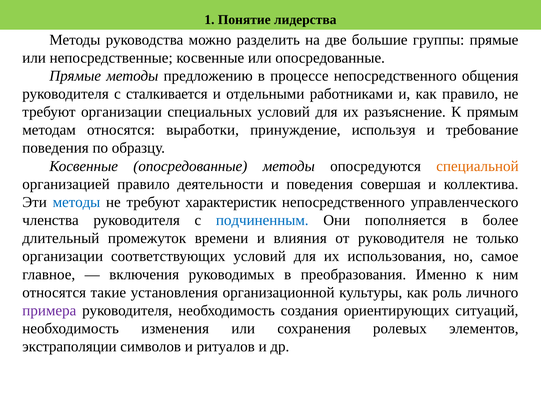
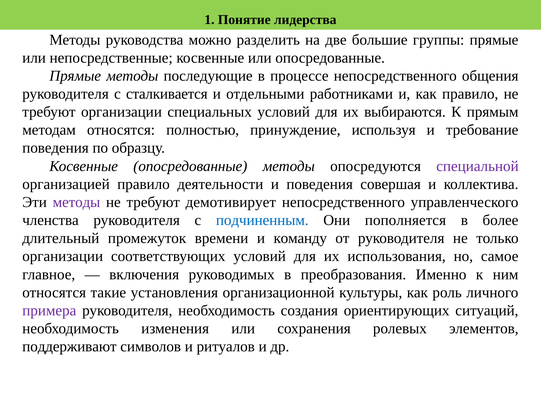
предложению: предложению -> последующие (208, 76)
разъяснение: разъяснение -> выбираются (405, 112)
выработки: выработки -> полностью (203, 130)
специальной colour: orange -> purple (477, 166)
методы colour: blue -> purple (76, 202)
характеристик: характеристик -> демотивирует (231, 202)
влияния: влияния -> команду (300, 238)
экстраполяции: экстраполяции -> поддерживают (69, 346)
